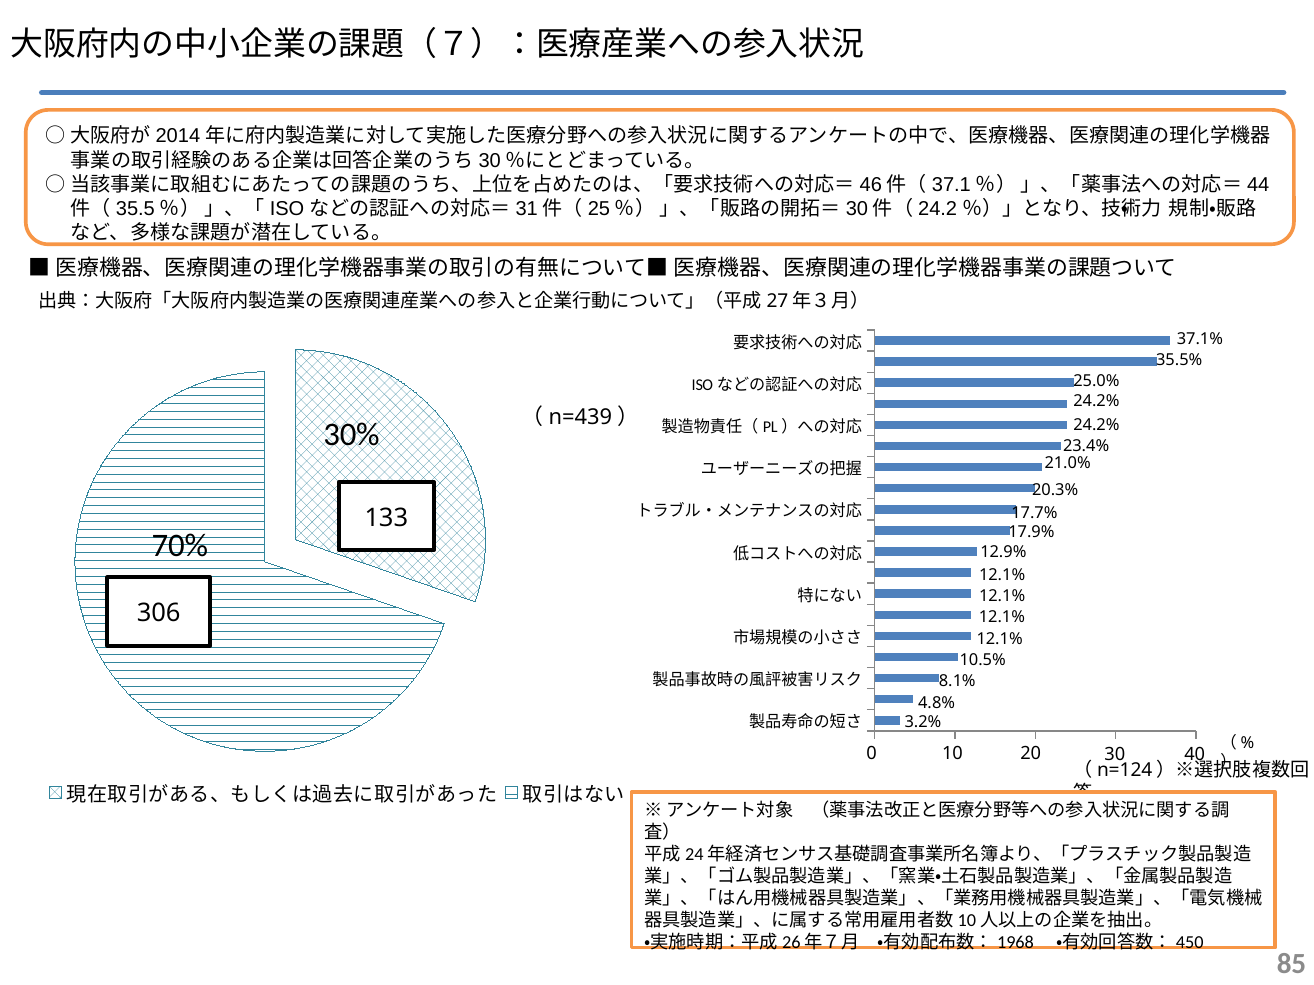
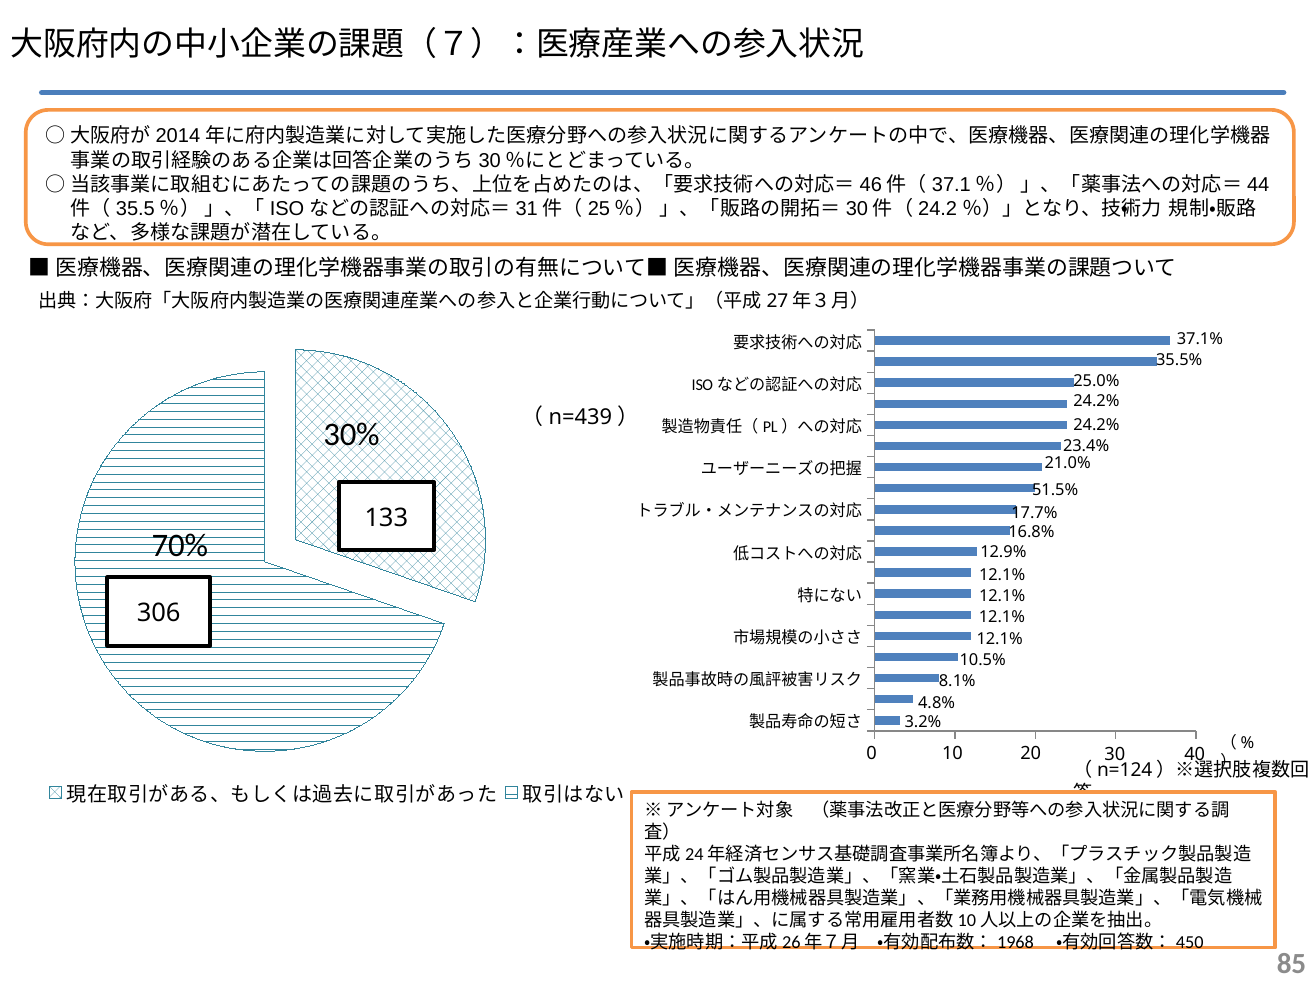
20.3%: 20.3% -> 51.5% (1055, 490)
17.9%: 17.9% -> 16.8% (1031, 533)
